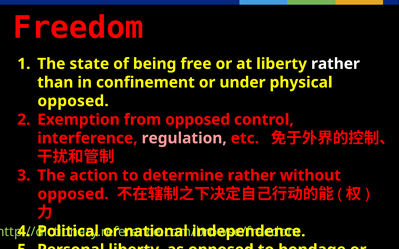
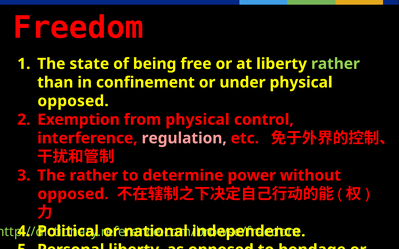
rather colour: white -> light green (335, 64)
from opposed: opposed -> physical (197, 120)
The action: action -> rather (94, 176)
determine rather: rather -> power (252, 176)
